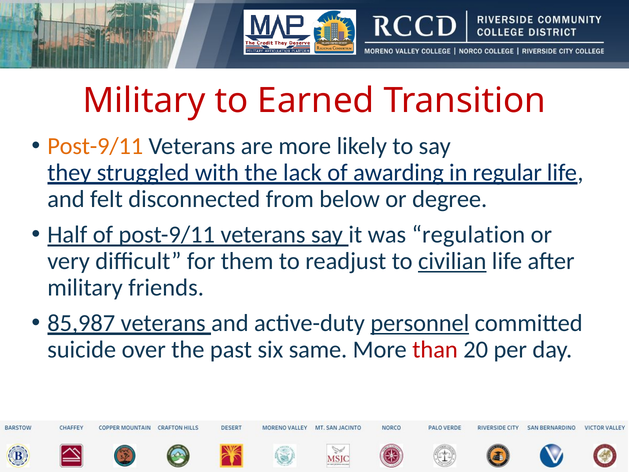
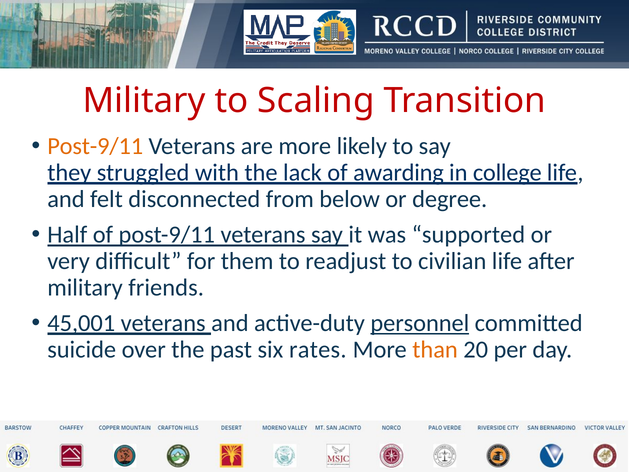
Earned: Earned -> Scaling (316, 100)
regular: regular -> college (507, 173)
regulation: regulation -> supported (468, 235)
civilian underline: present -> none (452, 261)
85,987: 85,987 -> 45,001 (81, 323)
same: same -> rates (318, 350)
than colour: red -> orange (435, 350)
